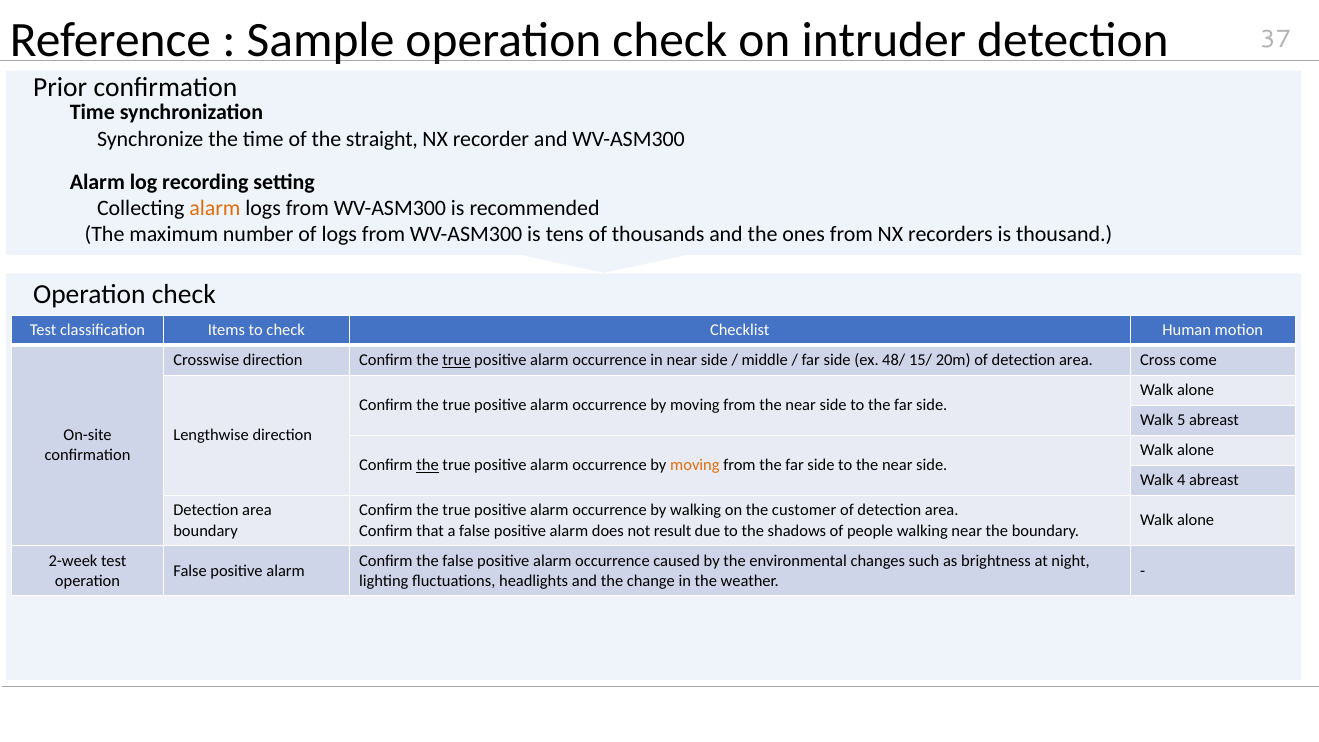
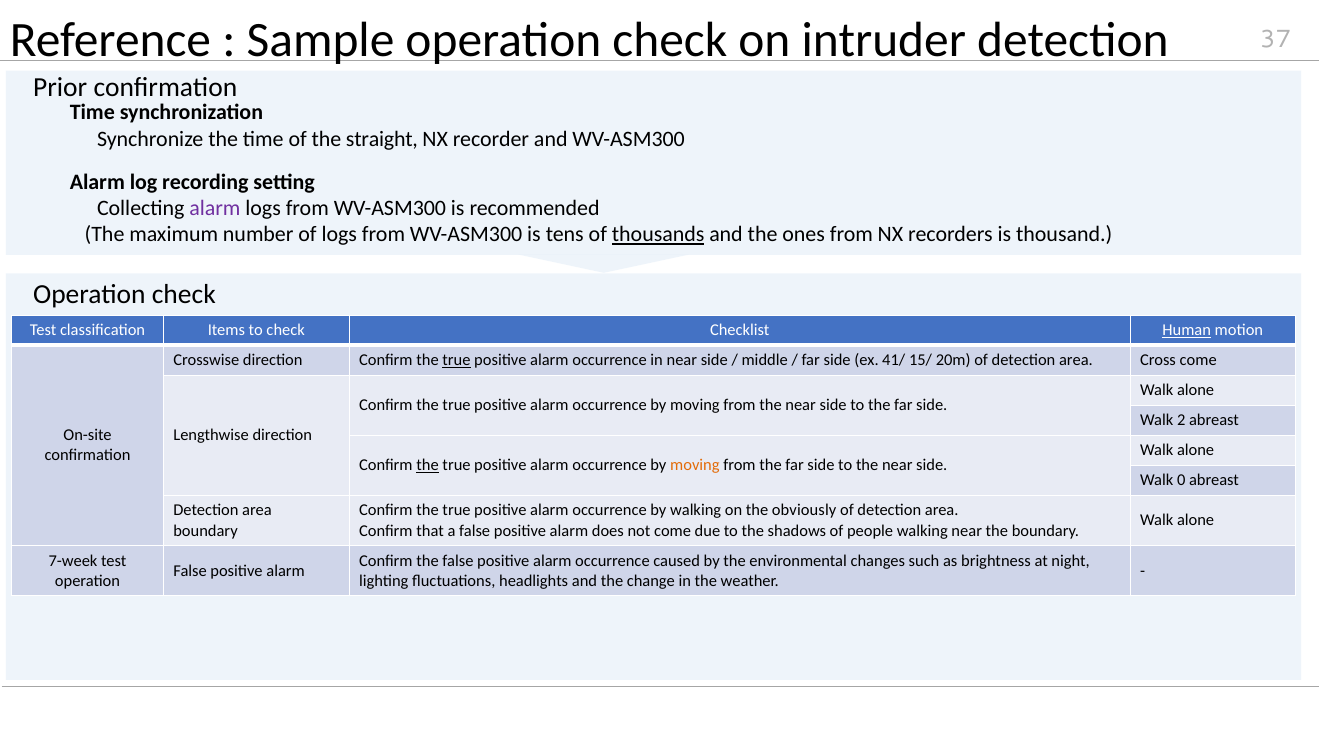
alarm colour: orange -> purple (215, 208)
thousands underline: none -> present (658, 235)
Human underline: none -> present (1187, 330)
48/: 48/ -> 41/ (894, 360)
5: 5 -> 2 (1181, 420)
4: 4 -> 0 (1181, 480)
customer: customer -> obviously (804, 510)
not result: result -> come (673, 531)
2-week: 2-week -> 7-week (73, 561)
